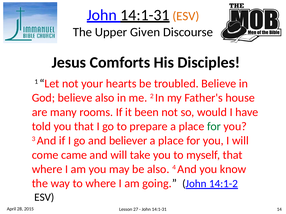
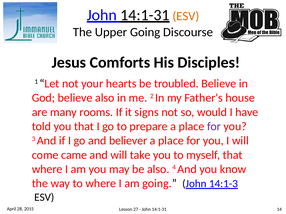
Upper Given: Given -> Going (145, 32)
been: been -> signs (147, 112)
for colour: green -> purple (214, 127)
14:1-2: 14:1-2 -> 14:1-3 (224, 184)
